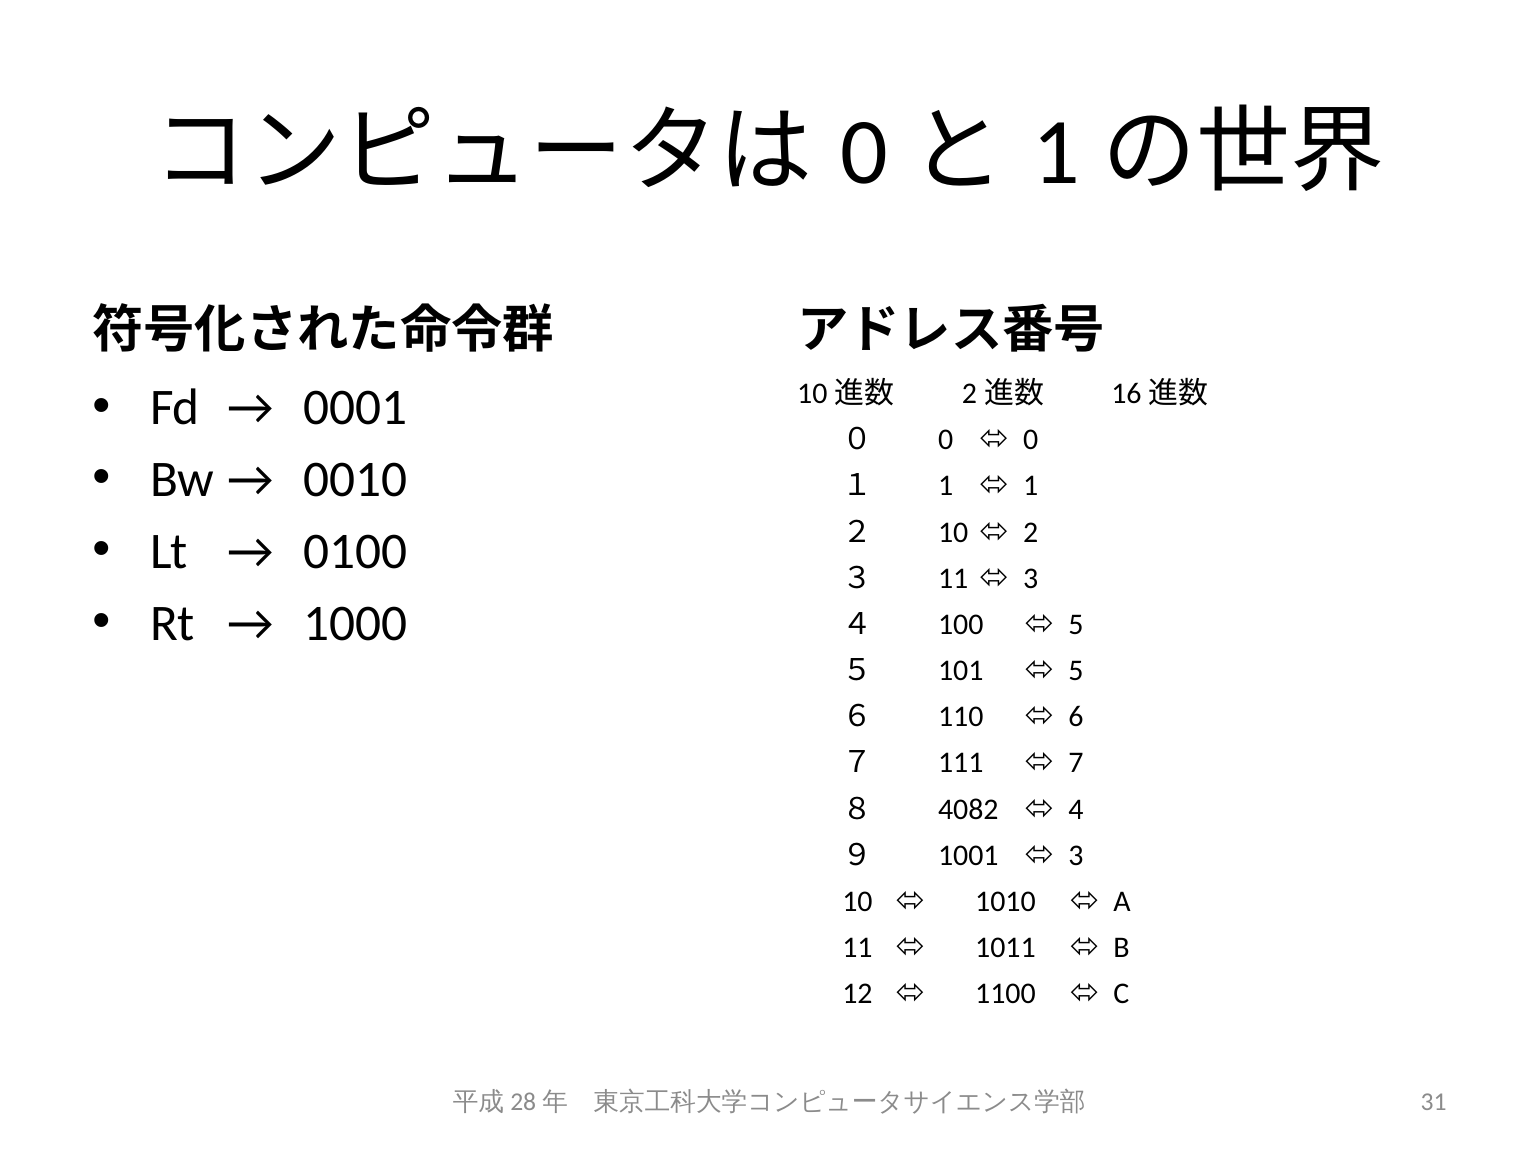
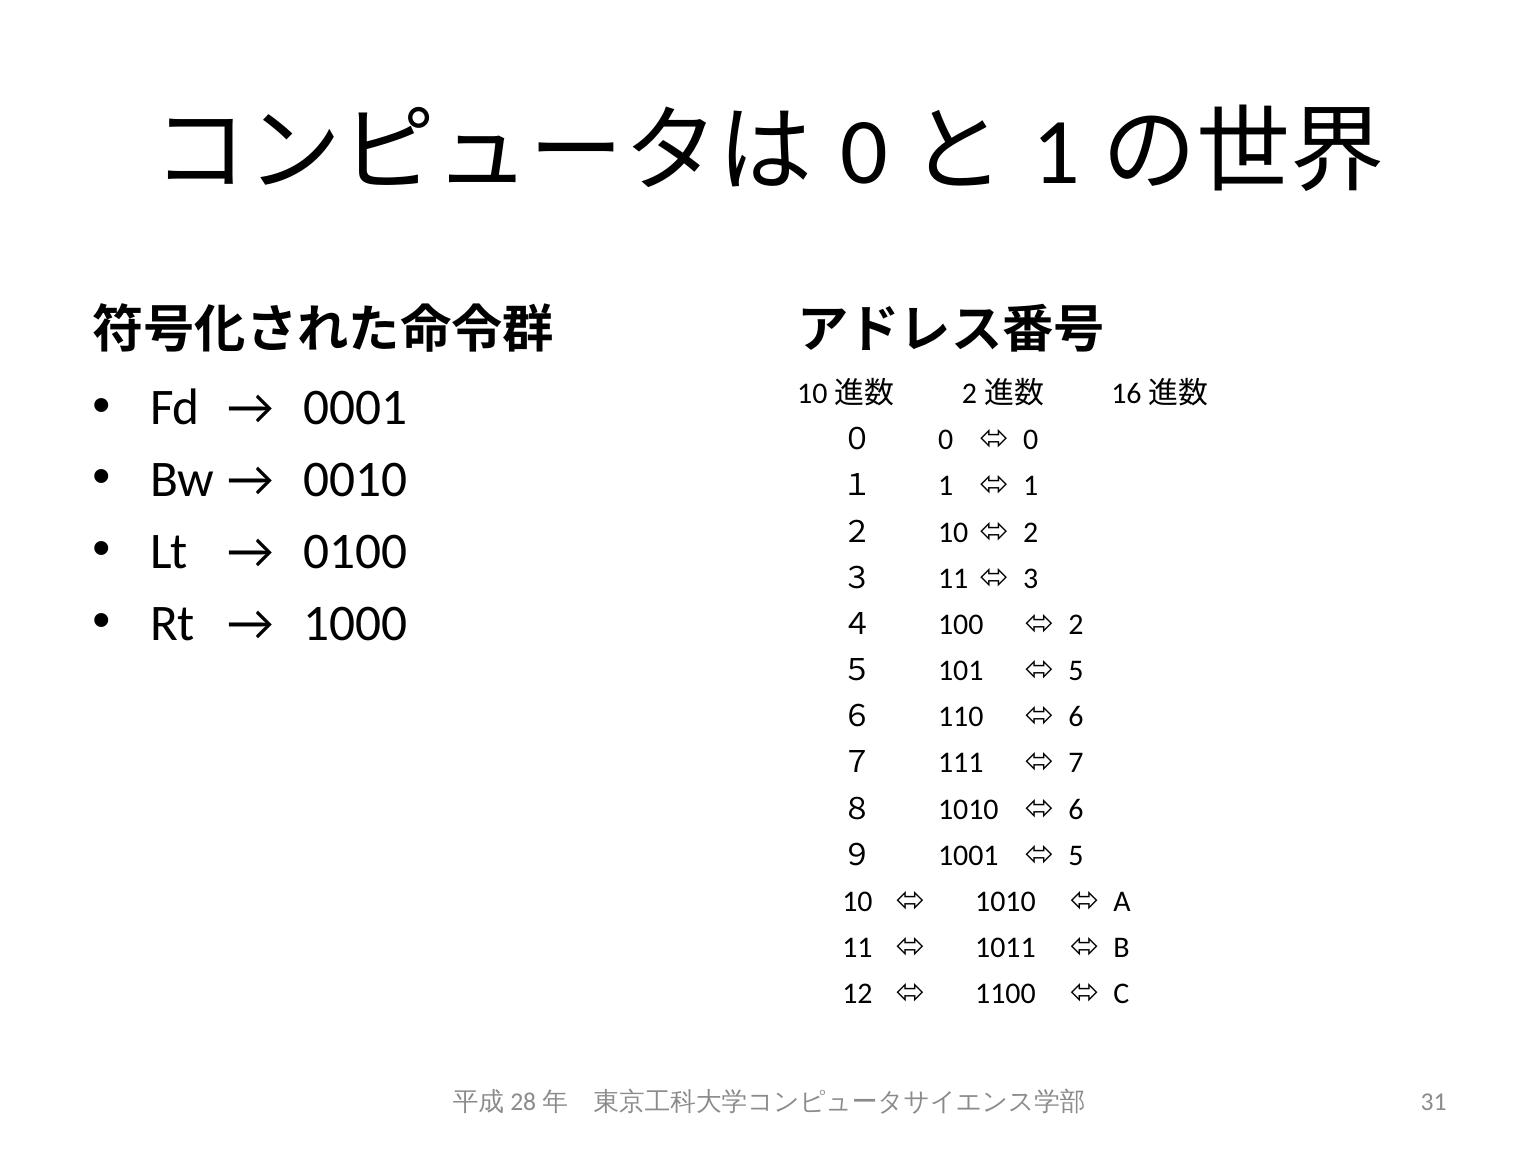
5: 5 -> 2 (1076, 625)
4082: 4082 -> 1010 (968, 809)
4: 4 -> 6 (1076, 809)
3: 3 -> 5 (1076, 855)
